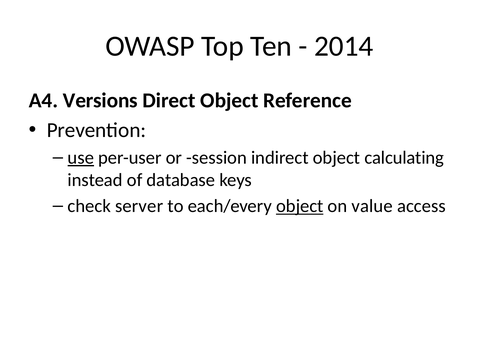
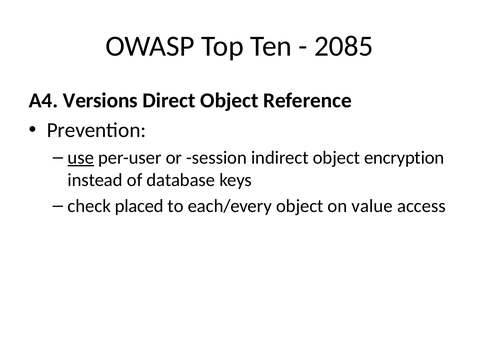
2014: 2014 -> 2085 (344, 46)
calculating: calculating -> encryption (404, 158)
server: server -> placed (139, 206)
object underline: present -> none (300, 206)
